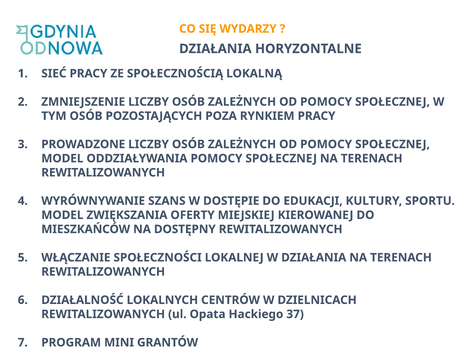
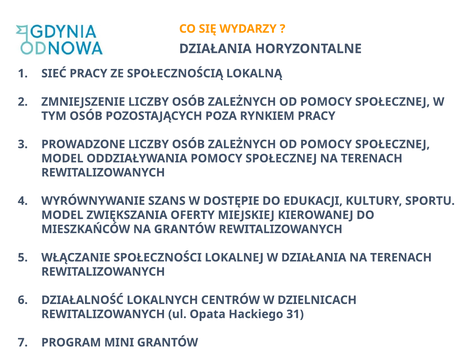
NA DOSTĘPNY: DOSTĘPNY -> GRANTÓW (185, 229)
37: 37 -> 31 (295, 314)
